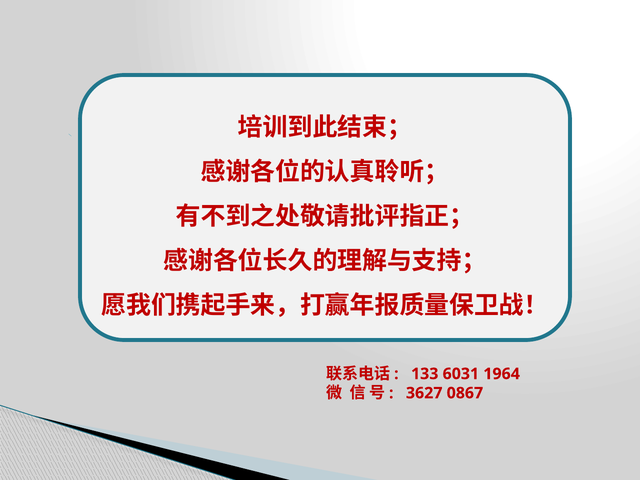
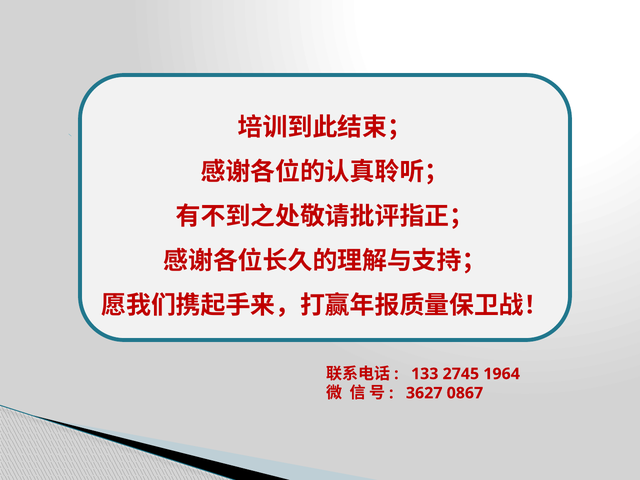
6031: 6031 -> 2745 (461, 374)
